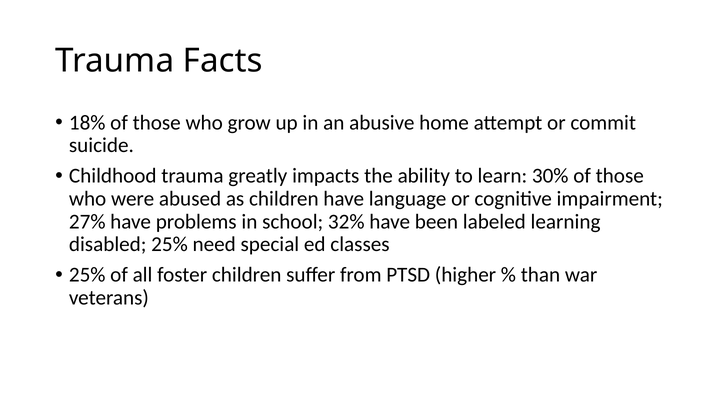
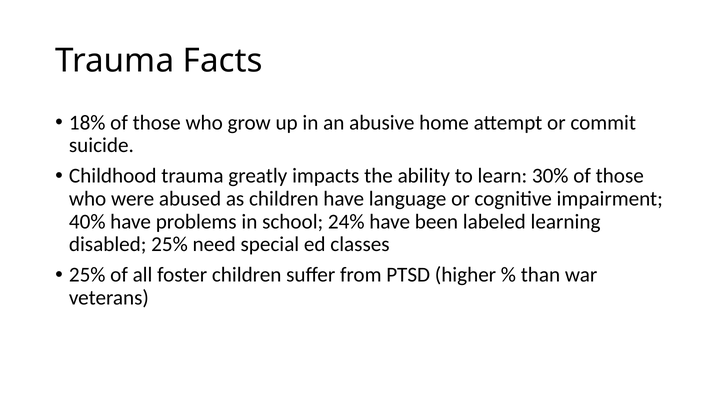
27%: 27% -> 40% (87, 222)
32%: 32% -> 24% (346, 222)
